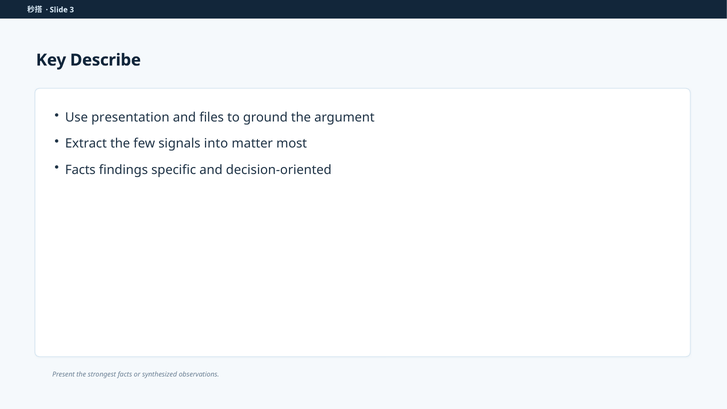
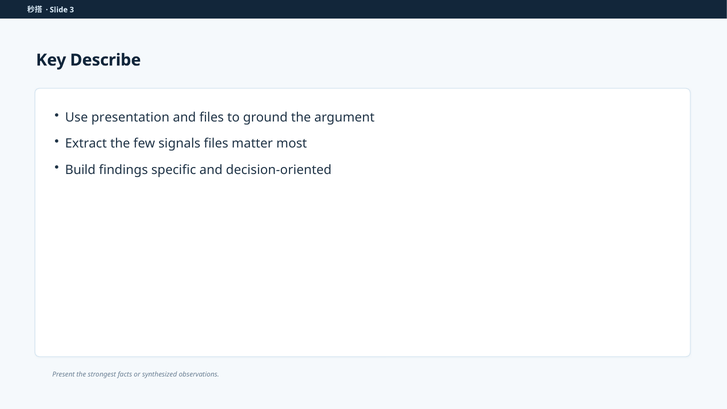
signals into: into -> files (216, 144)
Facts: Facts -> Build (80, 170)
